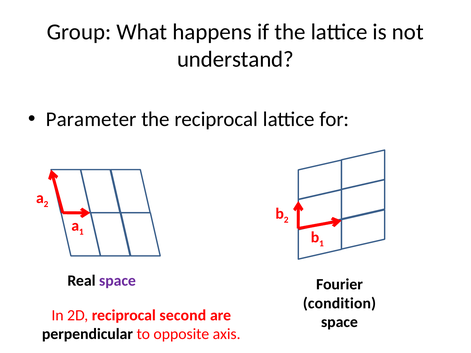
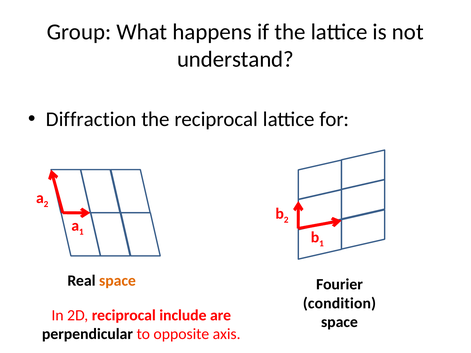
Parameter: Parameter -> Diffraction (91, 119)
space colour: purple -> orange (117, 281)
second: second -> include (183, 316)
